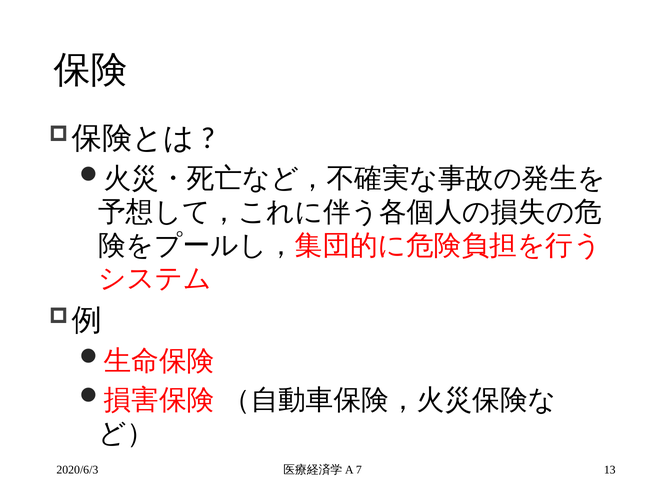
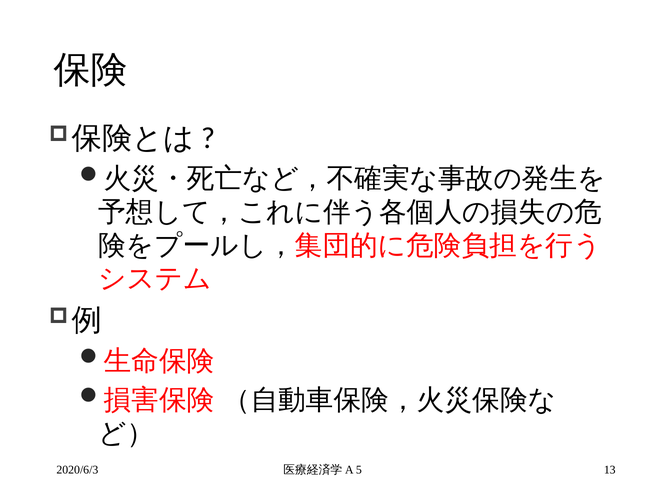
7: 7 -> 5 (359, 470)
